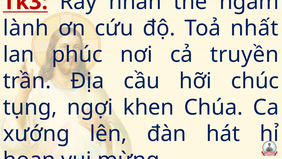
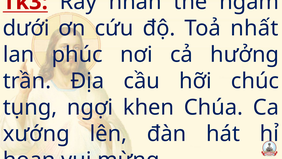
lành: lành -> dưới (26, 28)
truyền: truyền -> hưởng (245, 55)
